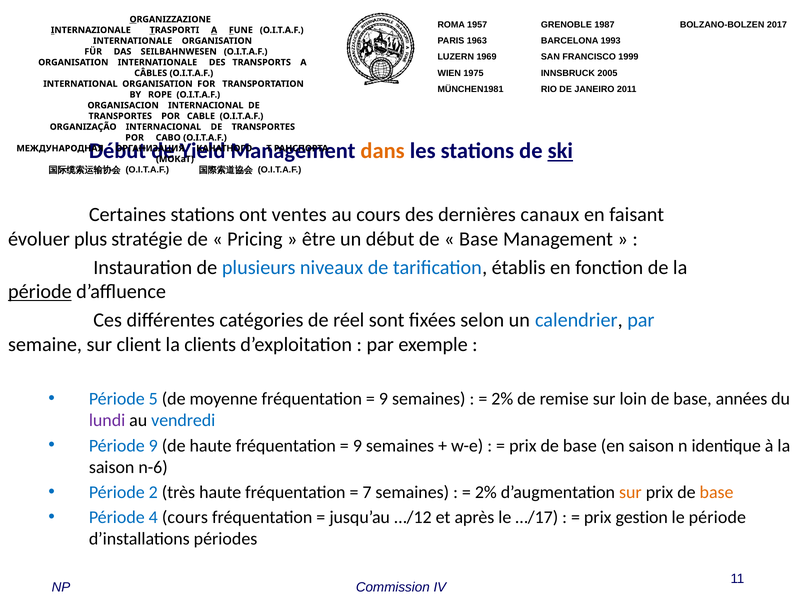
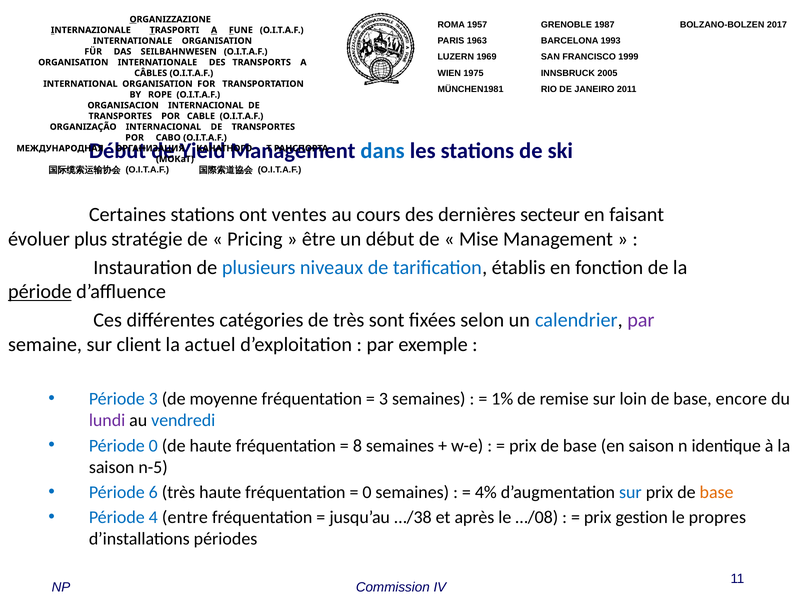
dans colour: orange -> blue (383, 151)
ski underline: present -> none (560, 151)
canaux: canaux -> secteur (550, 215)
Base: Base -> Mise (479, 239)
de réel: réel -> très (349, 320)
par colour: blue -> purple (641, 320)
clients: clients -> actuel (210, 344)
Période 5: 5 -> 3 (153, 399)
9: 9 -> 3 (383, 399)
2%: 2% -> 1% (502, 399)
années: années -> encore (741, 399)
Période 9: 9 -> 0 (153, 446)
9: 9 -> 8 (357, 446)
n-6: n-6 -> n-5 (153, 467)
2: 2 -> 6 (153, 492)
7: 7 -> 0 (367, 492)
2%: 2% -> 4% (486, 492)
sur colour: orange -> blue (630, 492)
4 cours: cours -> entre (185, 517)
…/12: …/12 -> …/38 (413, 517)
…/17: …/17 -> …/08 (537, 517)
le période: période -> propres (717, 517)
